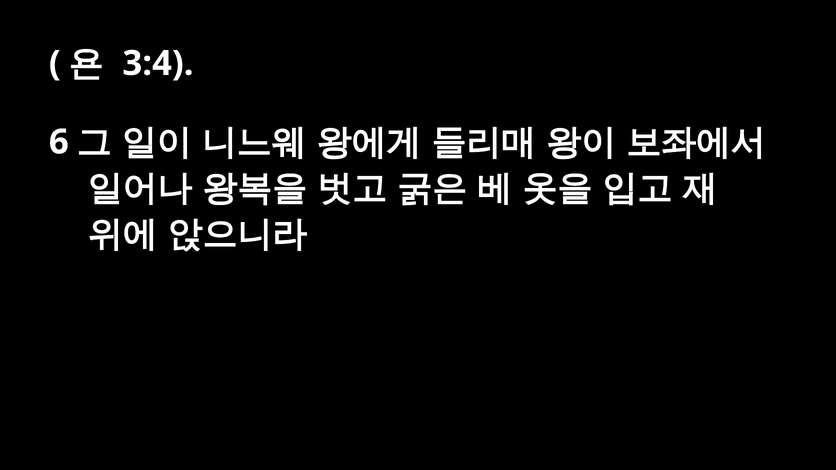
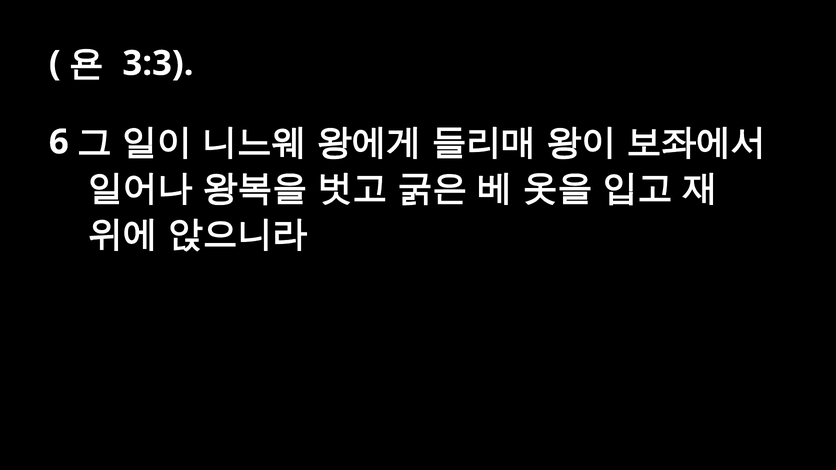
3:4: 3:4 -> 3:3 (158, 63)
